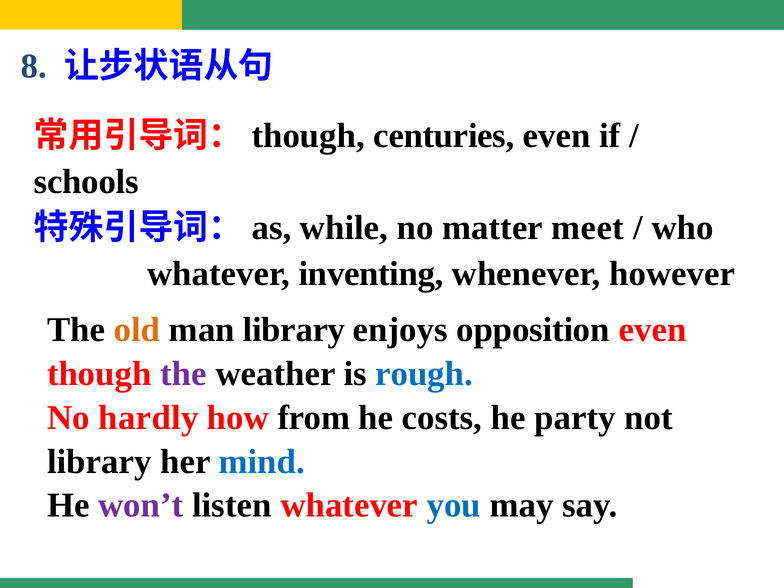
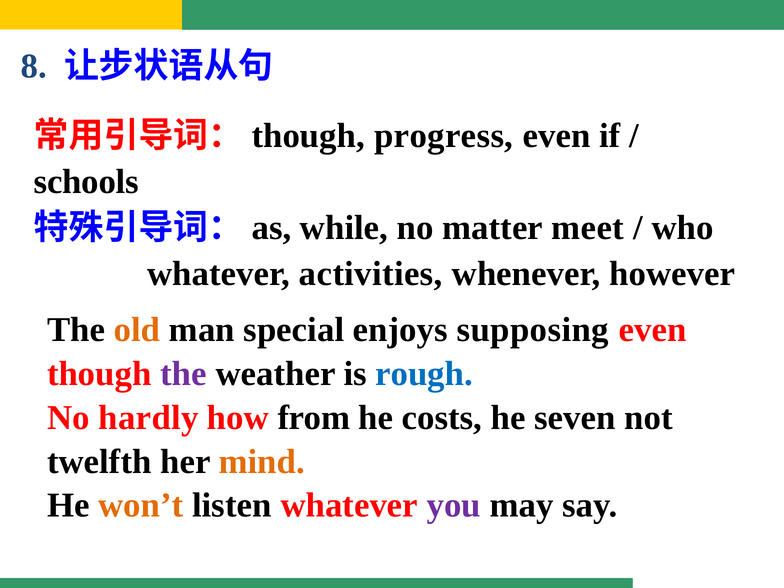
centuries: centuries -> progress (444, 136)
inventing: inventing -> activities (371, 274)
man library: library -> special (294, 330)
opposition: opposition -> supposing (533, 330)
party: party -> seven (575, 418)
library: library -> twelfth (99, 462)
mind colour: blue -> orange (262, 462)
won’t colour: purple -> orange (141, 505)
you colour: blue -> purple (454, 505)
